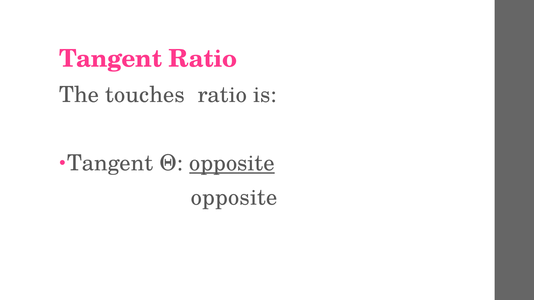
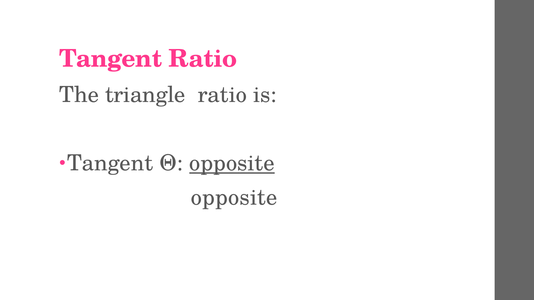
touches: touches -> triangle (145, 95)
